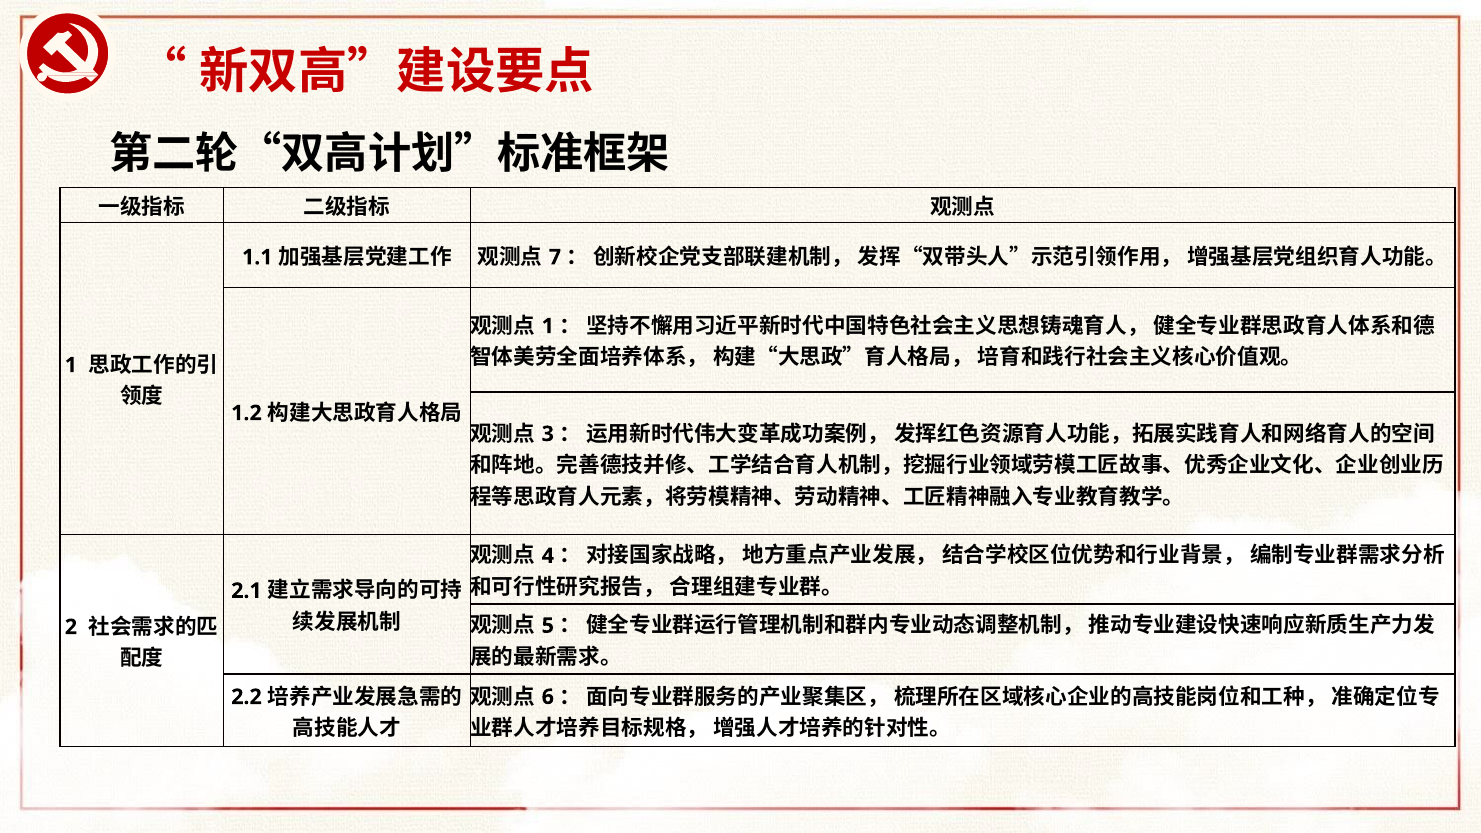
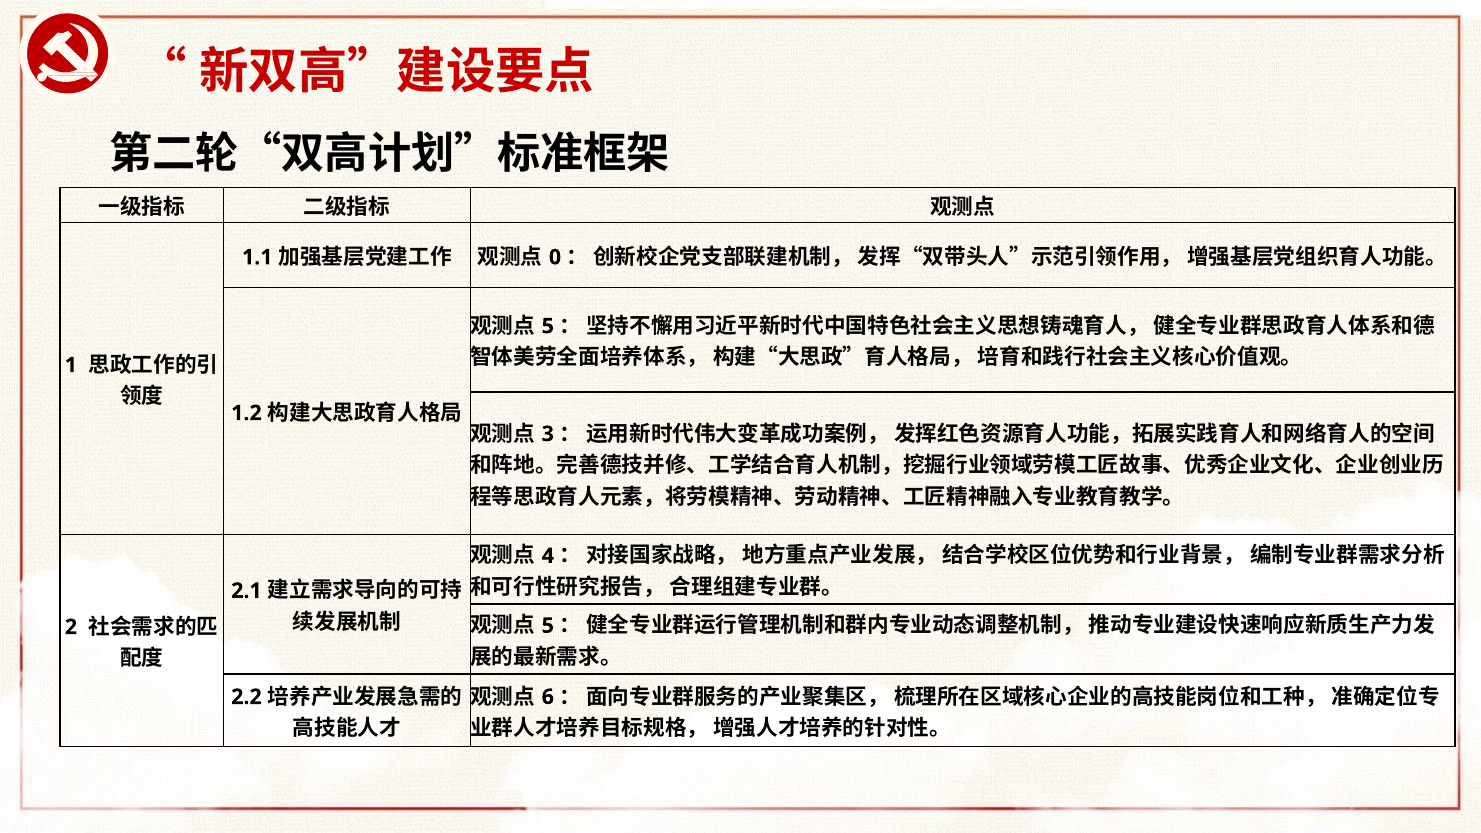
7: 7 -> 0 (555, 257)
1: 1 -> 5 (548, 326)
